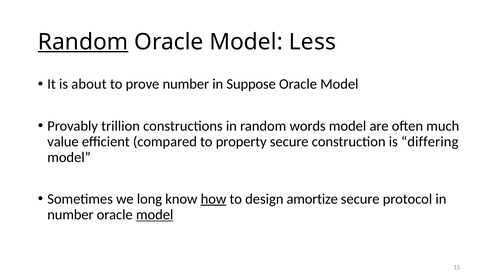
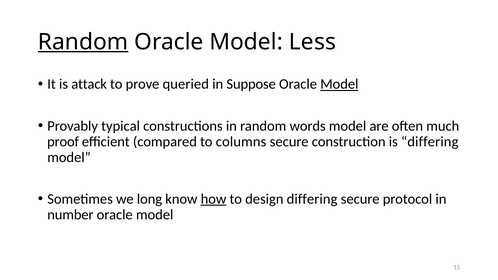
about: about -> attack (89, 84)
prove number: number -> queried (186, 84)
Model underline: none -> present (339, 84)
trillion: trillion -> typical (121, 126)
value: value -> proof (63, 142)
property: property -> columns (241, 142)
design amortize: amortize -> differing (312, 199)
model underline: present -> none (155, 215)
